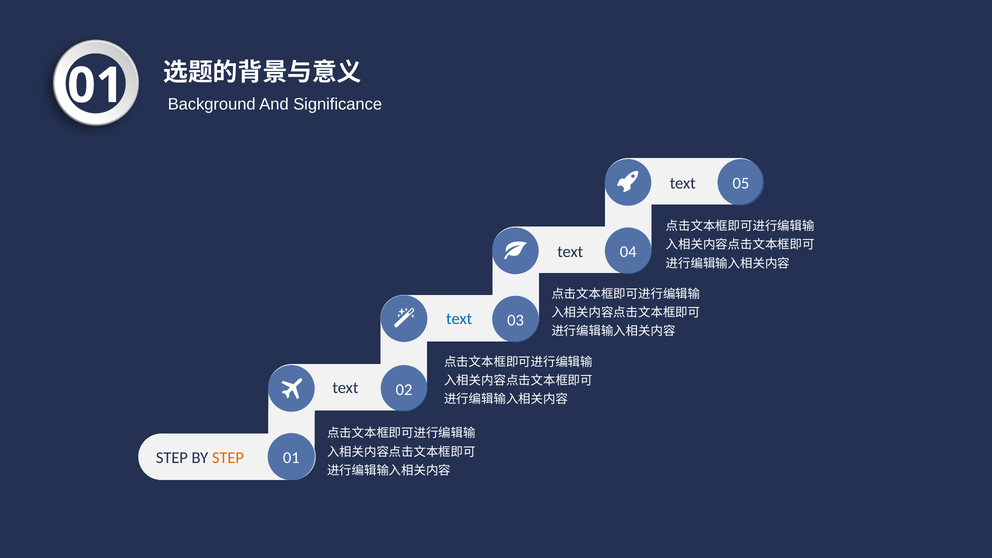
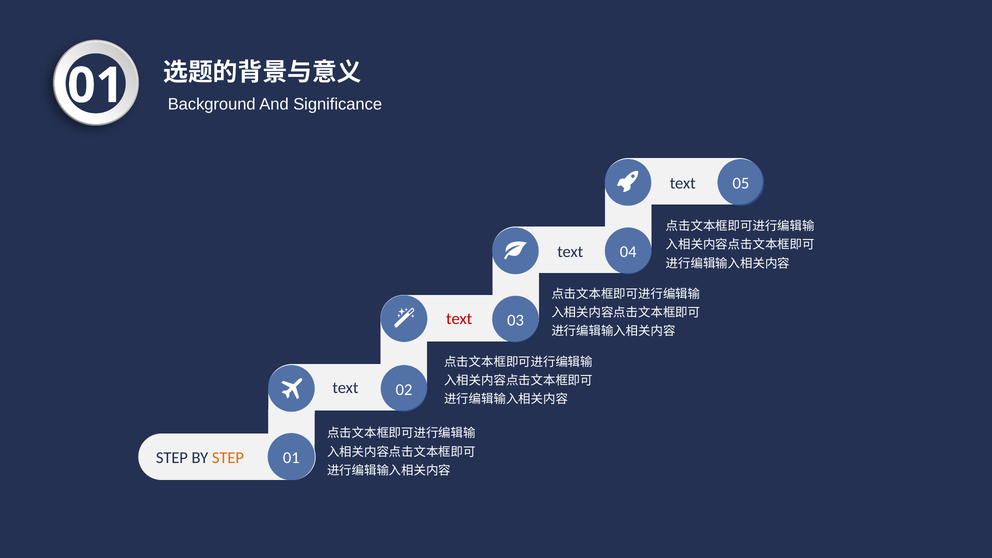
text colour: blue -> red (459, 319)
